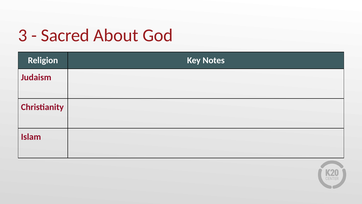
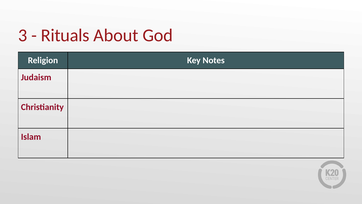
Sacred: Sacred -> Rituals (65, 35)
